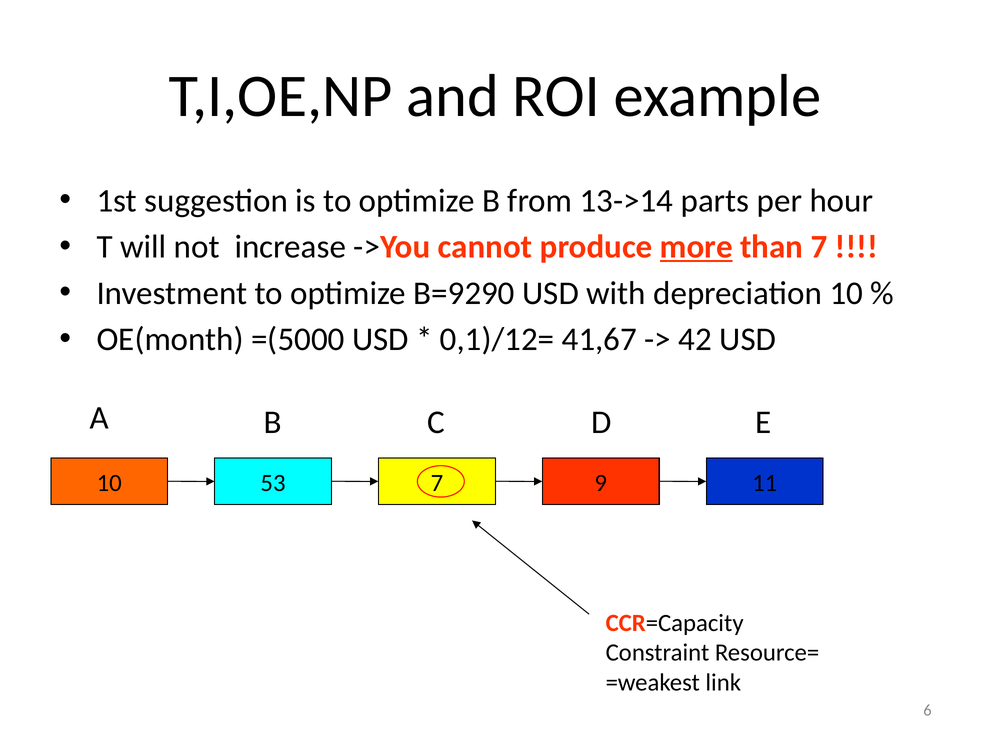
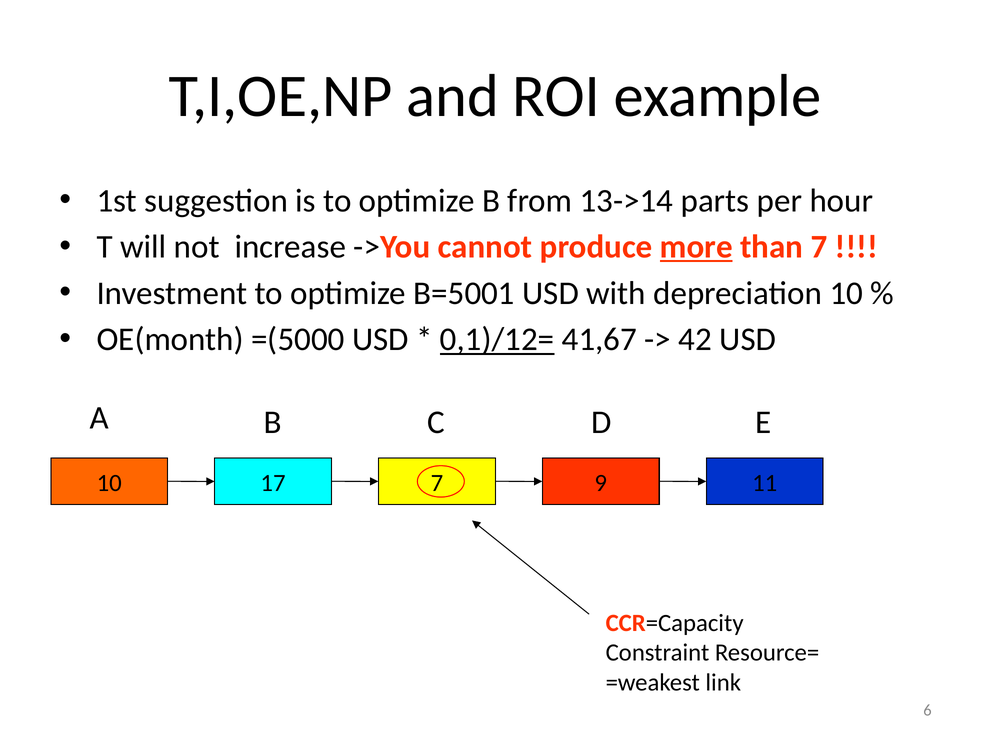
B=9290: B=9290 -> B=5001 (464, 293)
0,1)/12= underline: none -> present (497, 339)
53: 53 -> 17 (273, 483)
